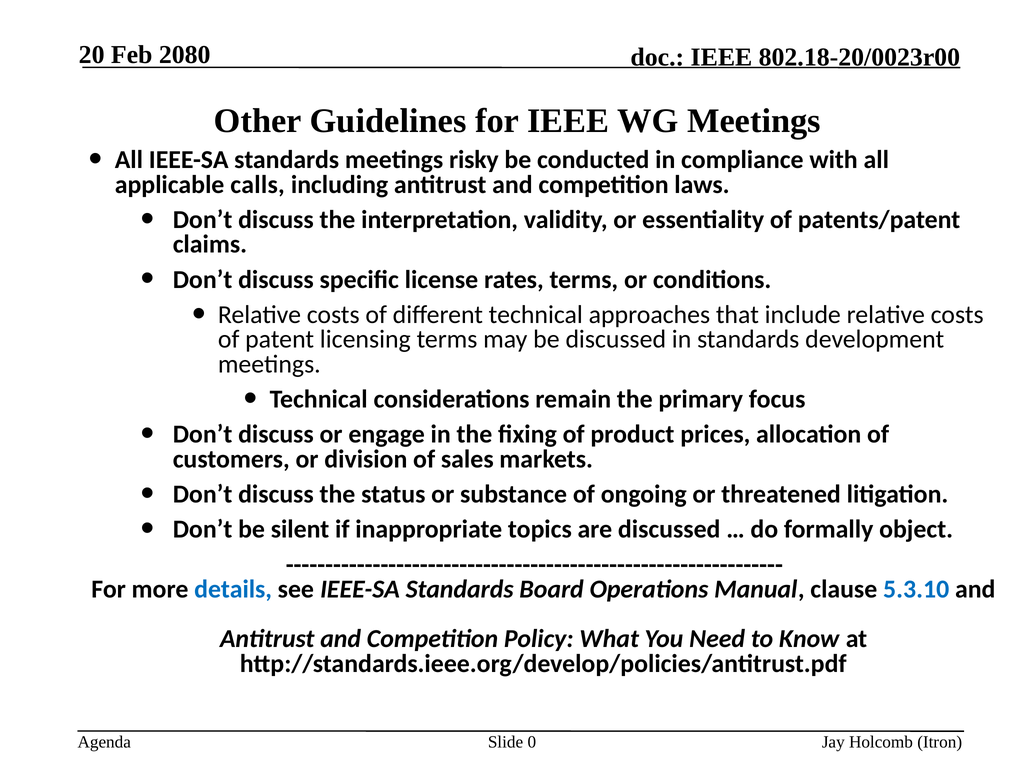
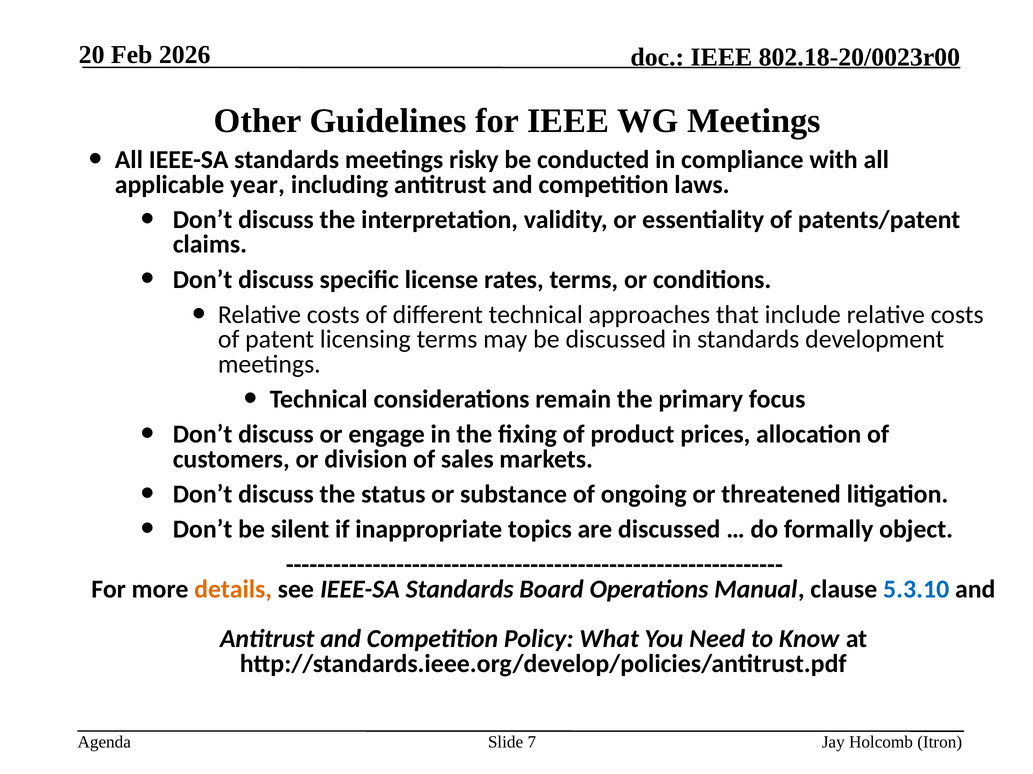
2080: 2080 -> 2026 (185, 55)
calls: calls -> year (258, 185)
details colour: blue -> orange (233, 590)
0: 0 -> 7 (532, 743)
